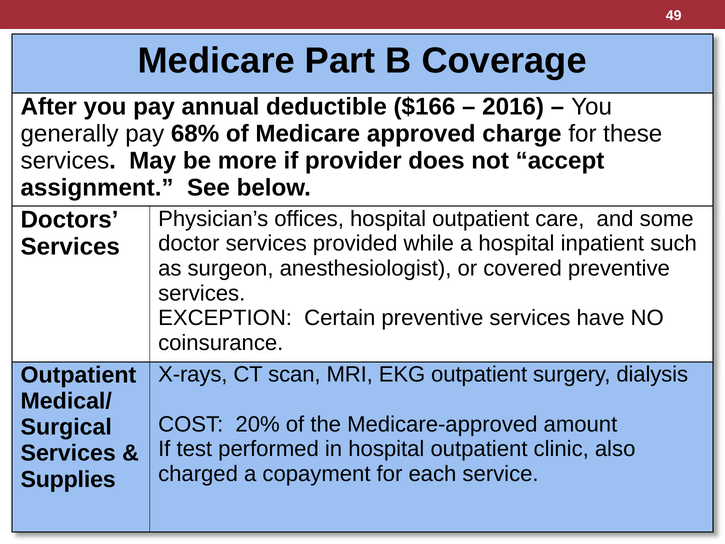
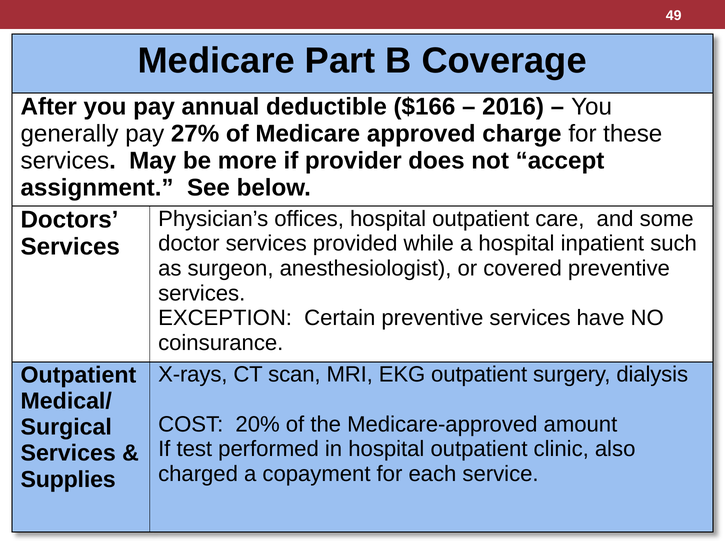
68%: 68% -> 27% (195, 134)
